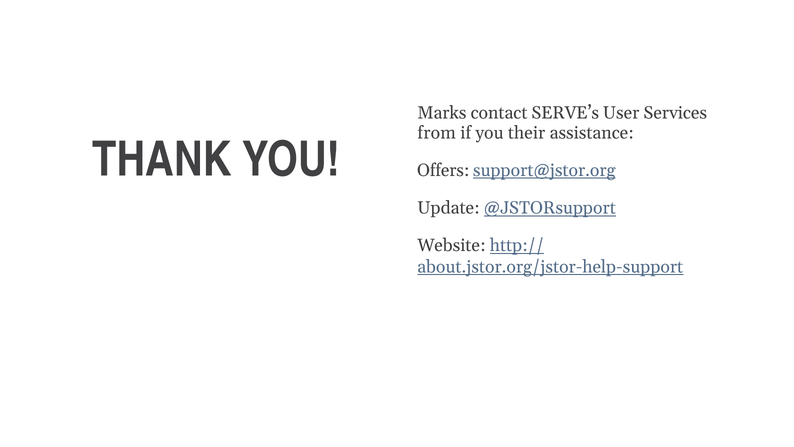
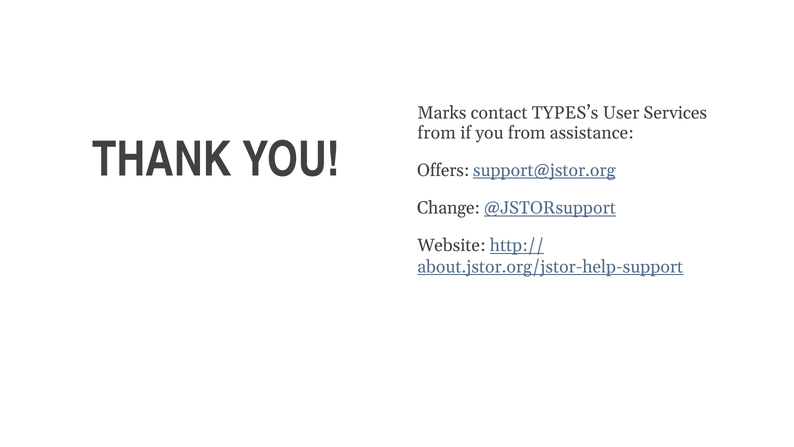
SERVE’s: SERVE’s -> TYPES’s (565, 113)
you their: their -> from (527, 133)
Update: Update -> Change (448, 208)
